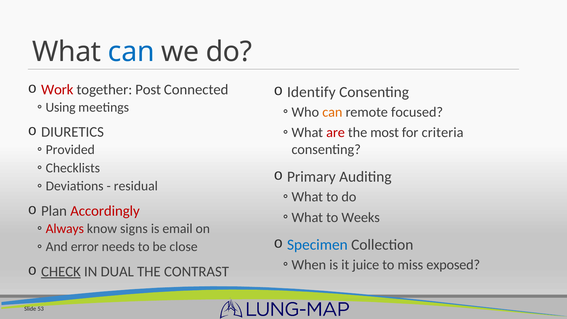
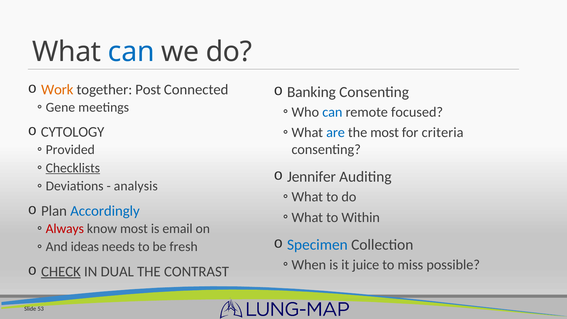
Work colour: red -> orange (57, 90)
Identify: Identify -> Banking (311, 92)
Using: Using -> Gene (60, 107)
can colour: orange -> blue (332, 112)
DIURETICS: DIURETICS -> CYTOLOGY (73, 132)
are colour: red -> blue (336, 133)
Checklists underline: none -> present (73, 168)
Primary: Primary -> Jennifer (311, 177)
residual: residual -> analysis (136, 186)
Accordingly colour: red -> blue (105, 211)
Weeks: Weeks -> Within (361, 217)
know signs: signs -> most (134, 229)
error: error -> ideas (85, 247)
close: close -> fresh (184, 247)
exposed: exposed -> possible (453, 265)
